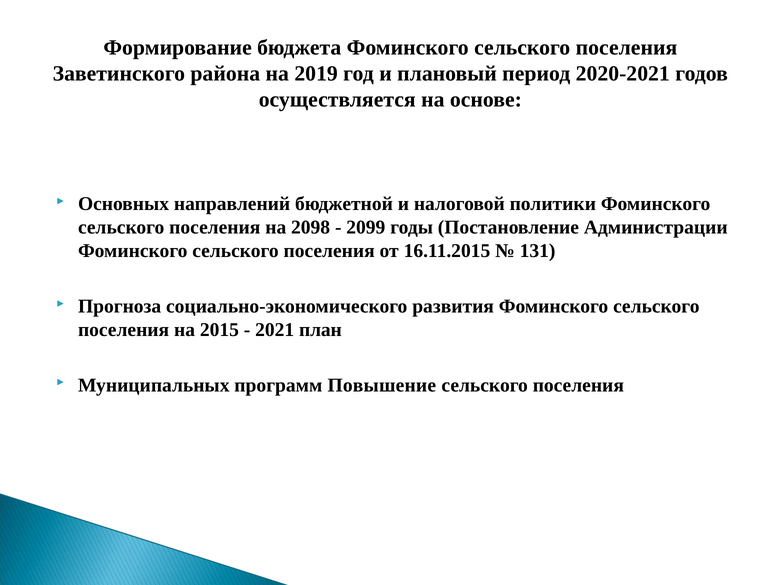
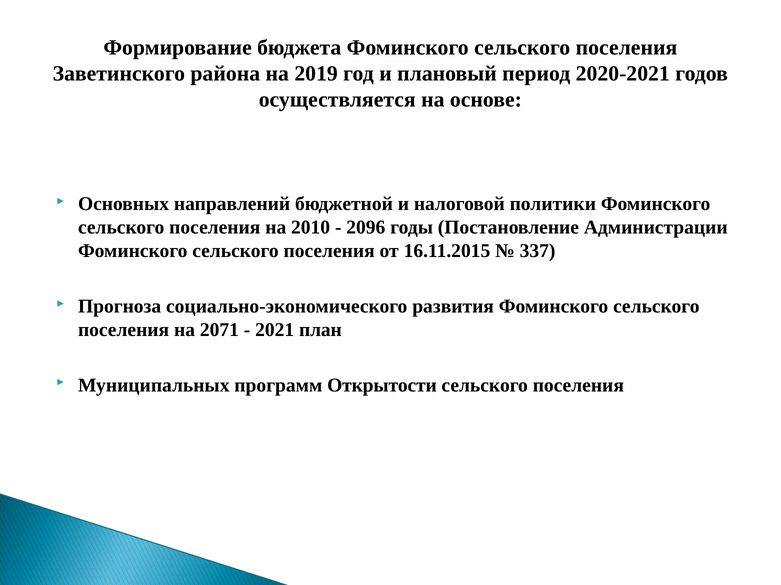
2098: 2098 -> 2010 (311, 228)
2099: 2099 -> 2096 (366, 228)
131: 131 -> 337 (538, 251)
2015: 2015 -> 2071 (219, 330)
Повышение: Повышение -> Открытости (382, 386)
